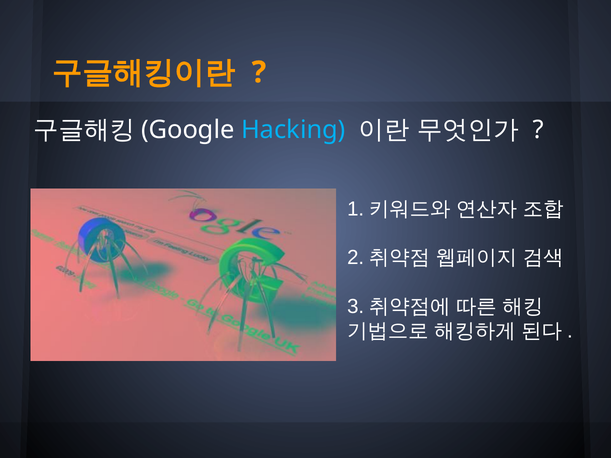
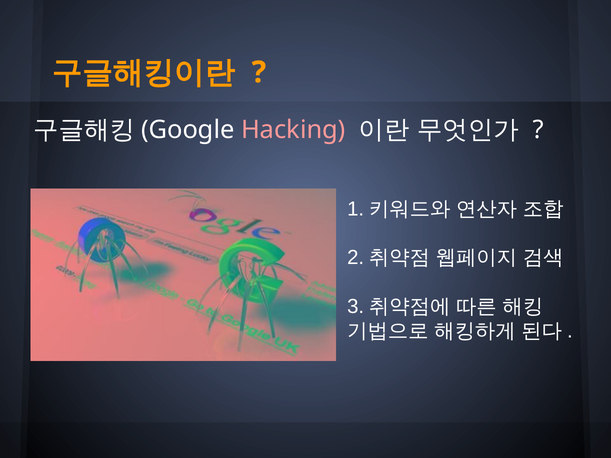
Hacking colour: light blue -> pink (293, 130)
